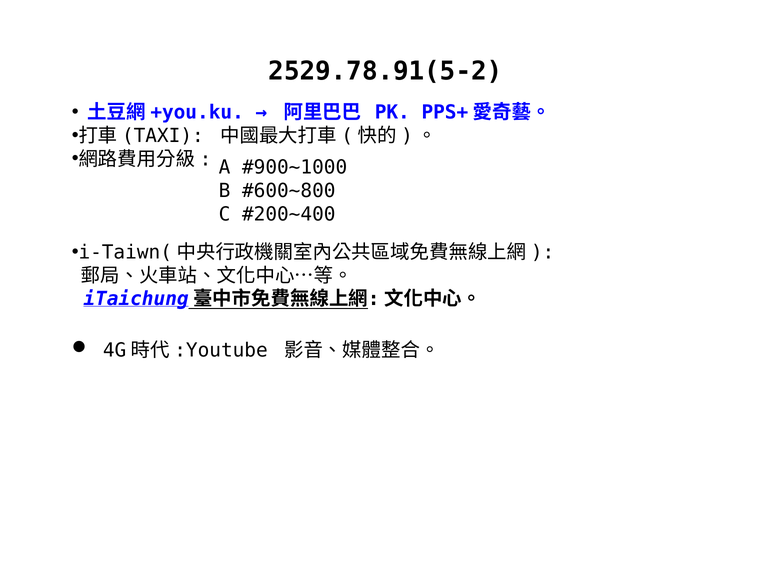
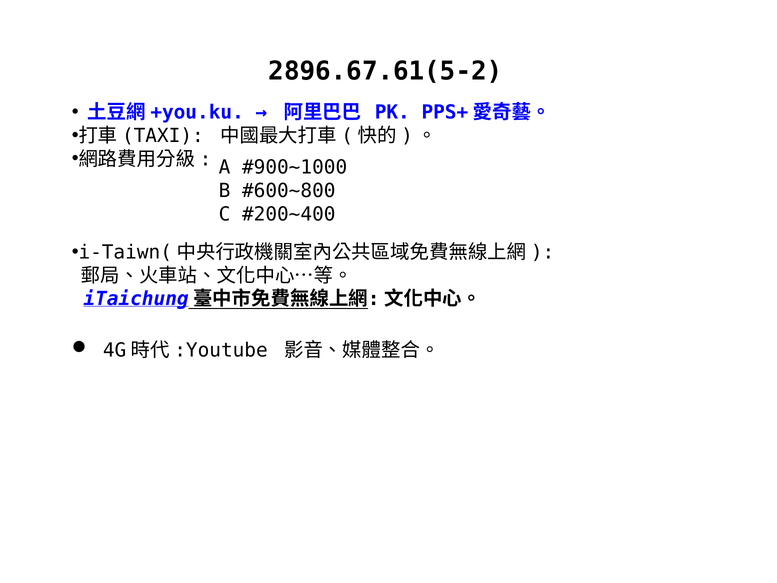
2529.78.91(5-2: 2529.78.91(5-2 -> 2896.67.61(5-2 (385, 71)
